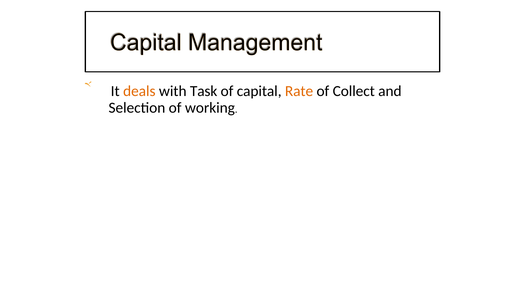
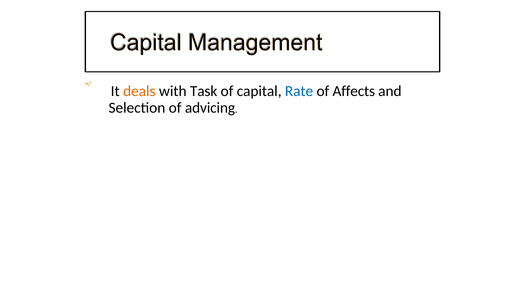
Rate colour: orange -> blue (299, 91)
Collect: Collect -> Affects (354, 91)
working: working -> advicing (210, 108)
